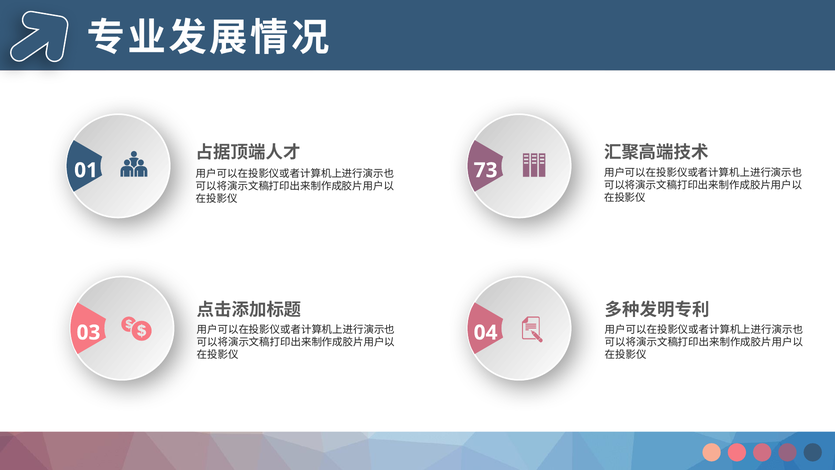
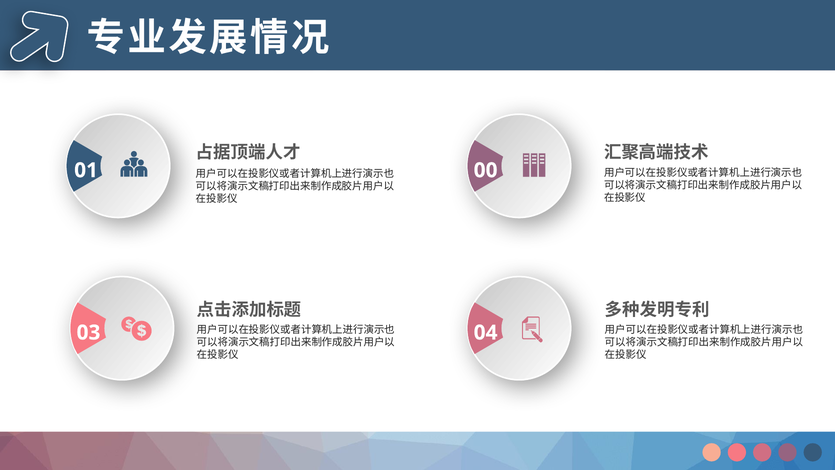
73: 73 -> 00 (486, 170)
